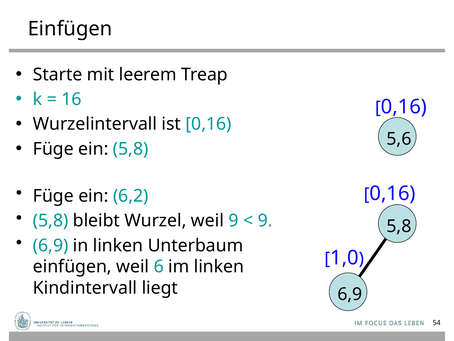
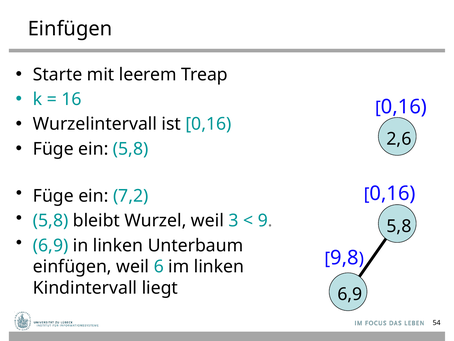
5,6: 5,6 -> 2,6 (399, 139)
6,2: 6,2 -> 7,2 (131, 196)
weil 9: 9 -> 3 (234, 220)
1,0: 1,0 -> 9,8 (344, 258)
